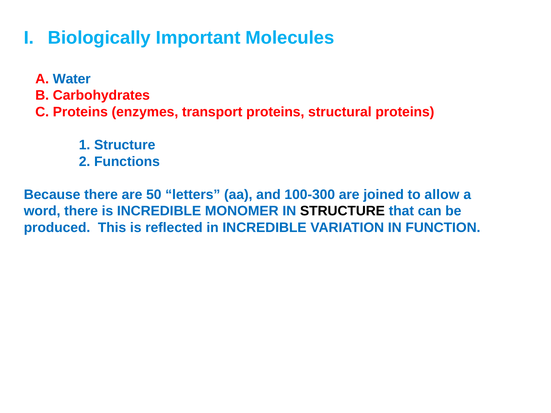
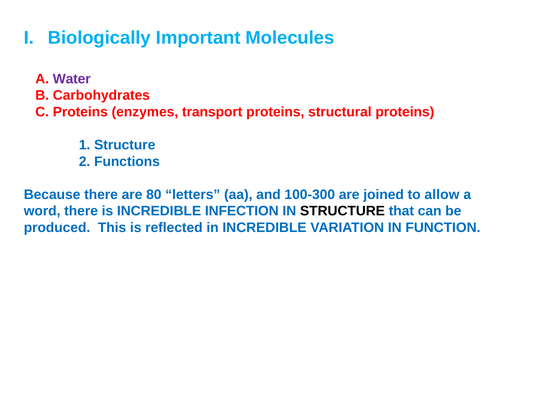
Water colour: blue -> purple (72, 79)
50: 50 -> 80 (154, 195)
MONOMER: MONOMER -> INFECTION (242, 211)
